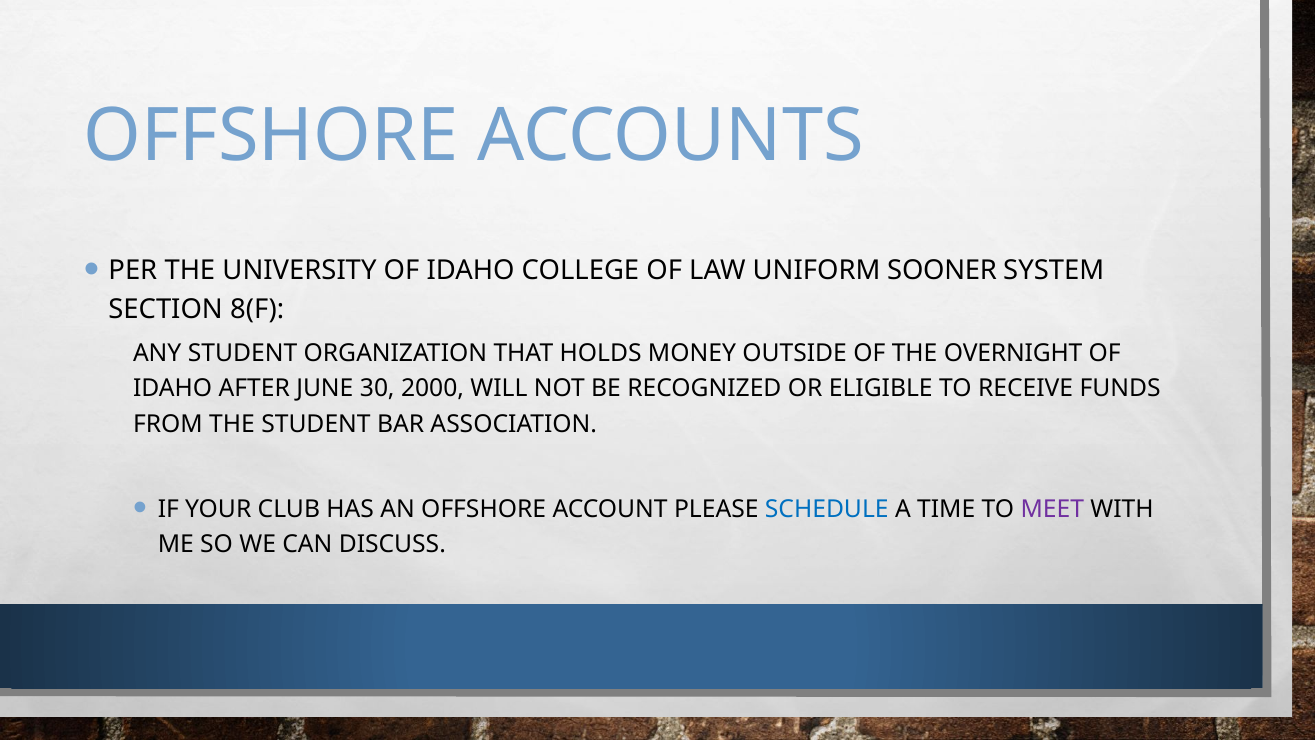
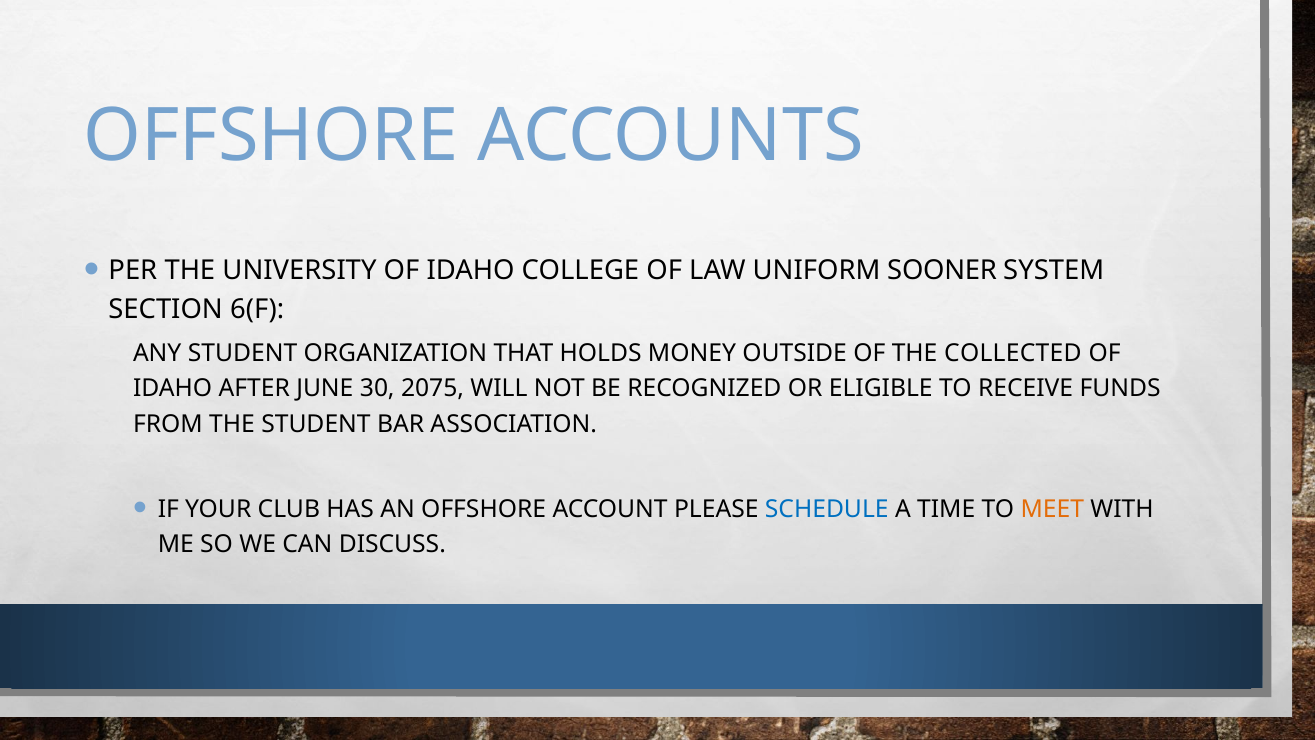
8(F: 8(F -> 6(F (257, 309)
OVERNIGHT: OVERNIGHT -> COLLECTED (1013, 353)
2000: 2000 -> 2075 (433, 389)
MEET colour: purple -> orange (1052, 509)
